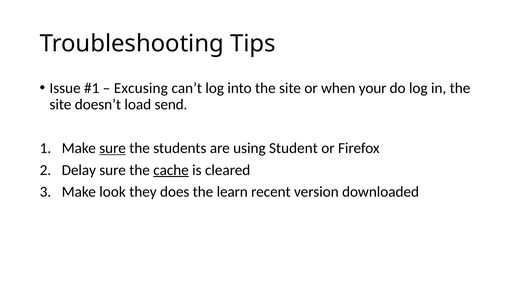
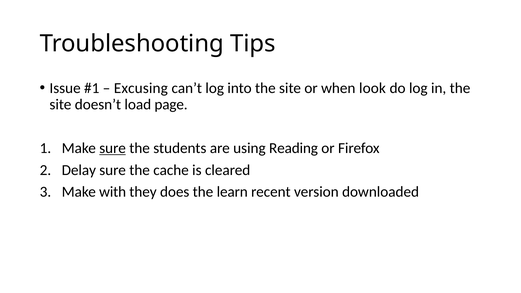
your: your -> look (372, 88)
send: send -> page (171, 105)
Student: Student -> Reading (294, 148)
cache underline: present -> none (171, 170)
look: look -> with (113, 192)
